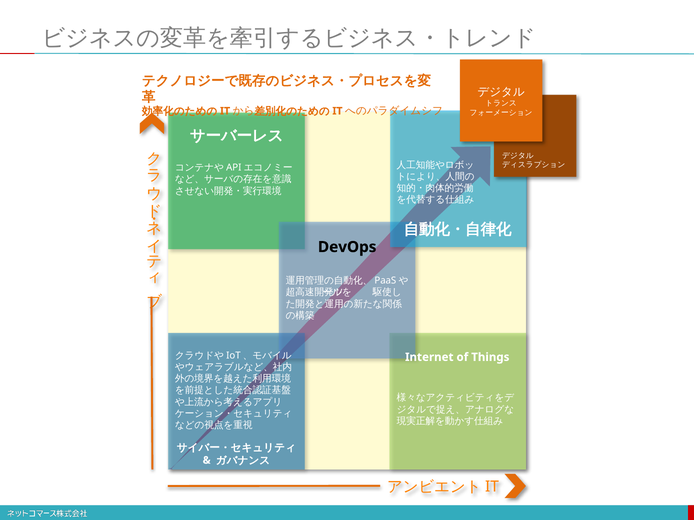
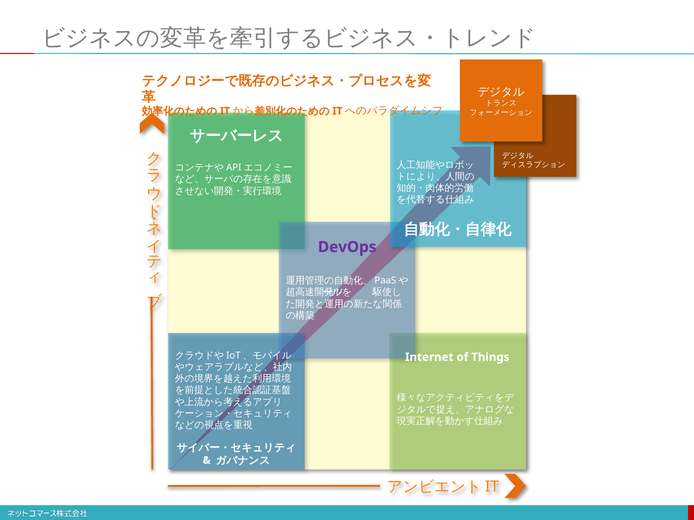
DevOps colour: black -> purple (347, 247)
